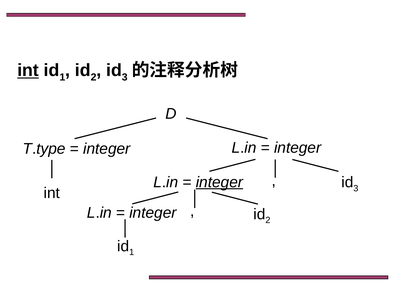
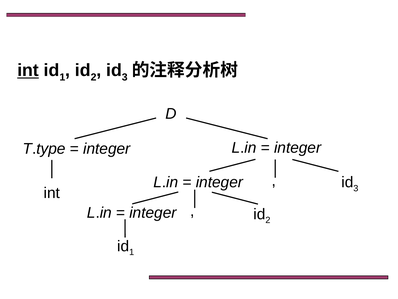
integer underline: present -> none (219, 182)
